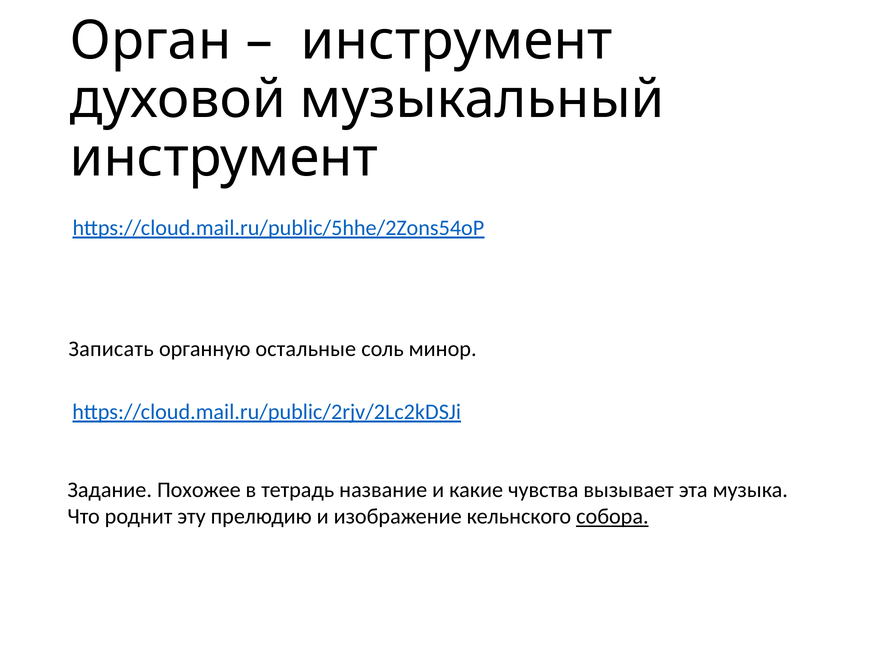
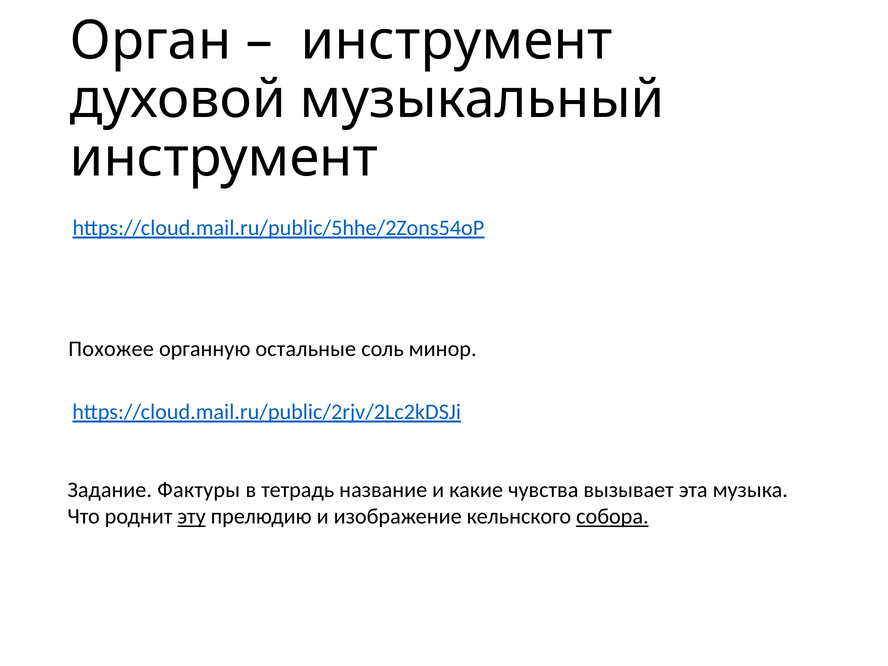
Записать: Записать -> Похожее (111, 349)
Похожее: Похожее -> Фактуры (199, 490)
эту underline: none -> present (192, 517)
